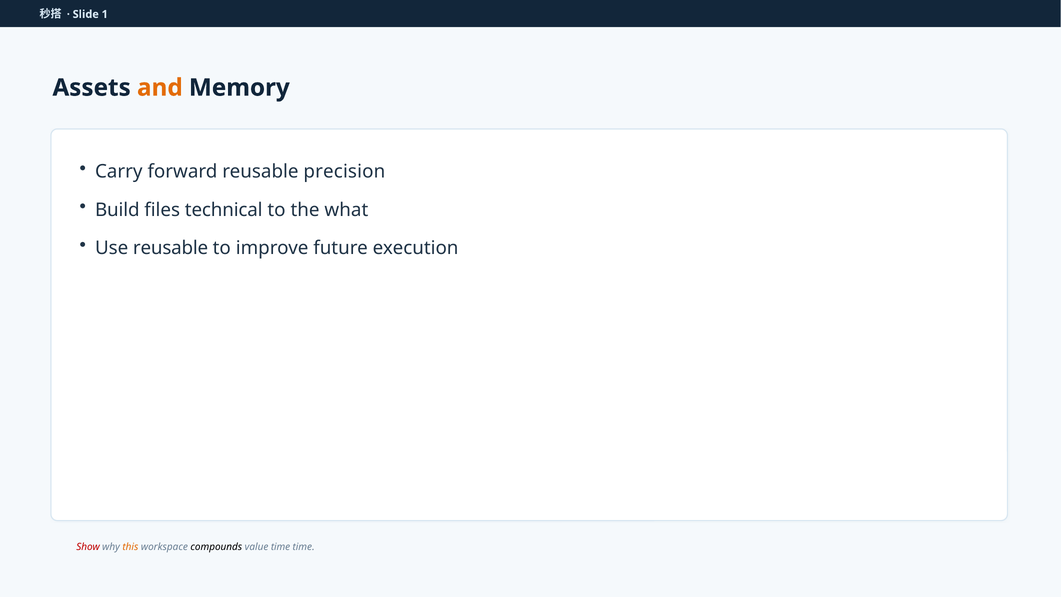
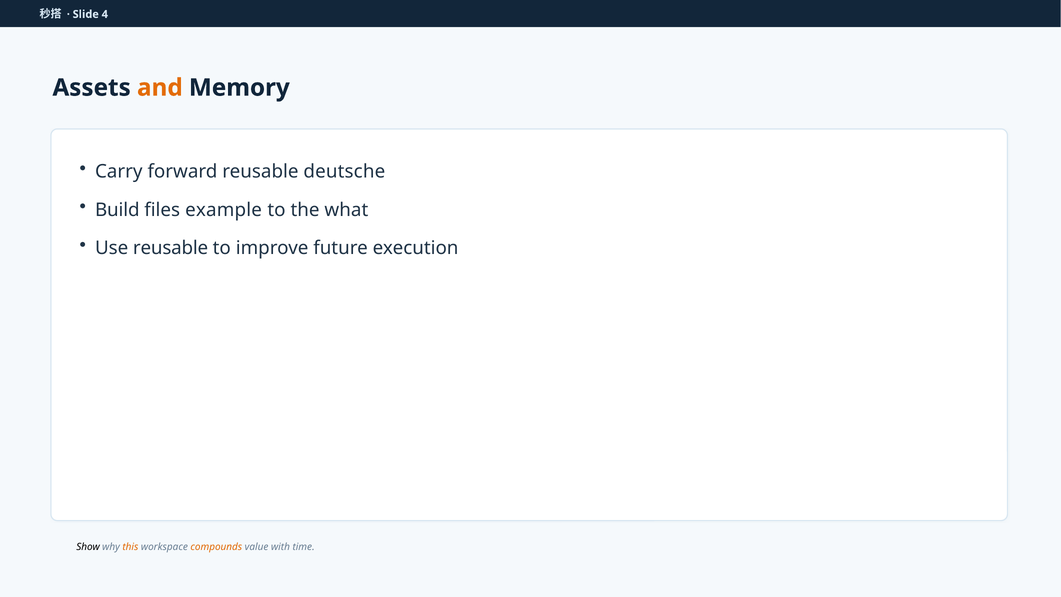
1: 1 -> 4 (105, 14)
precision: precision -> deutsche (344, 172)
technical: technical -> example (224, 210)
Show colour: red -> black (88, 547)
compounds colour: black -> orange (216, 547)
value time: time -> with (280, 547)
